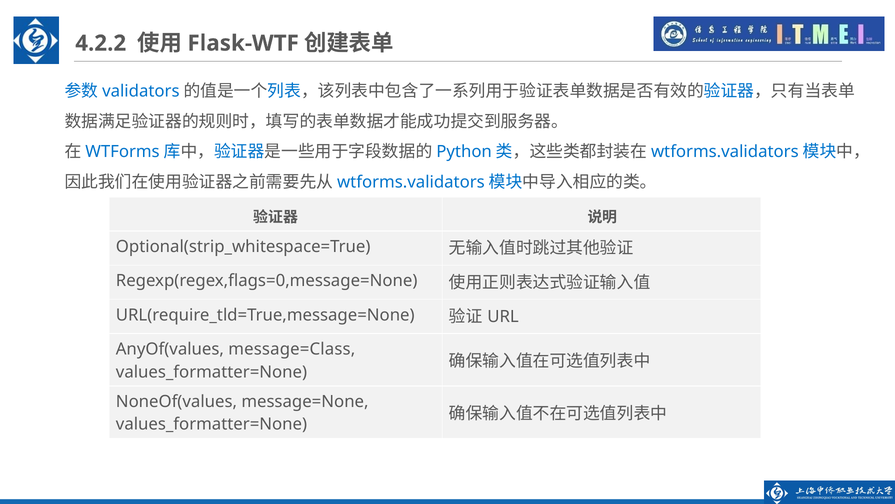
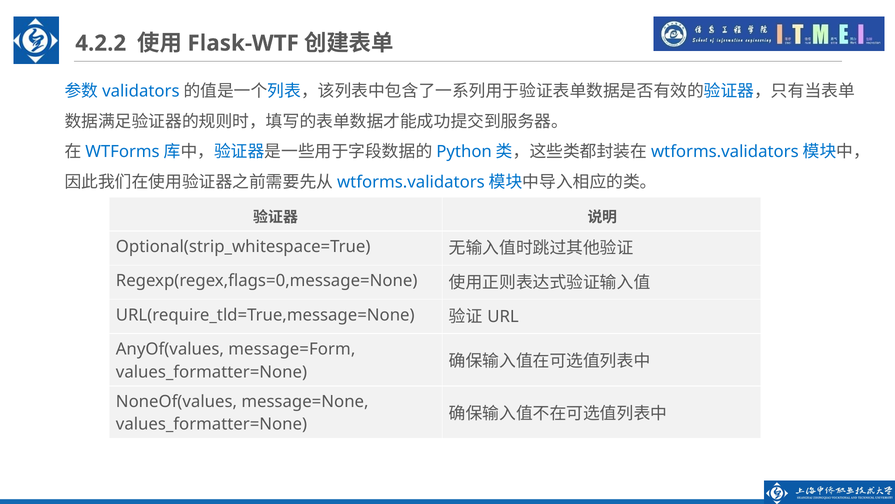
message=Class: message=Class -> message=Form (292, 349)
